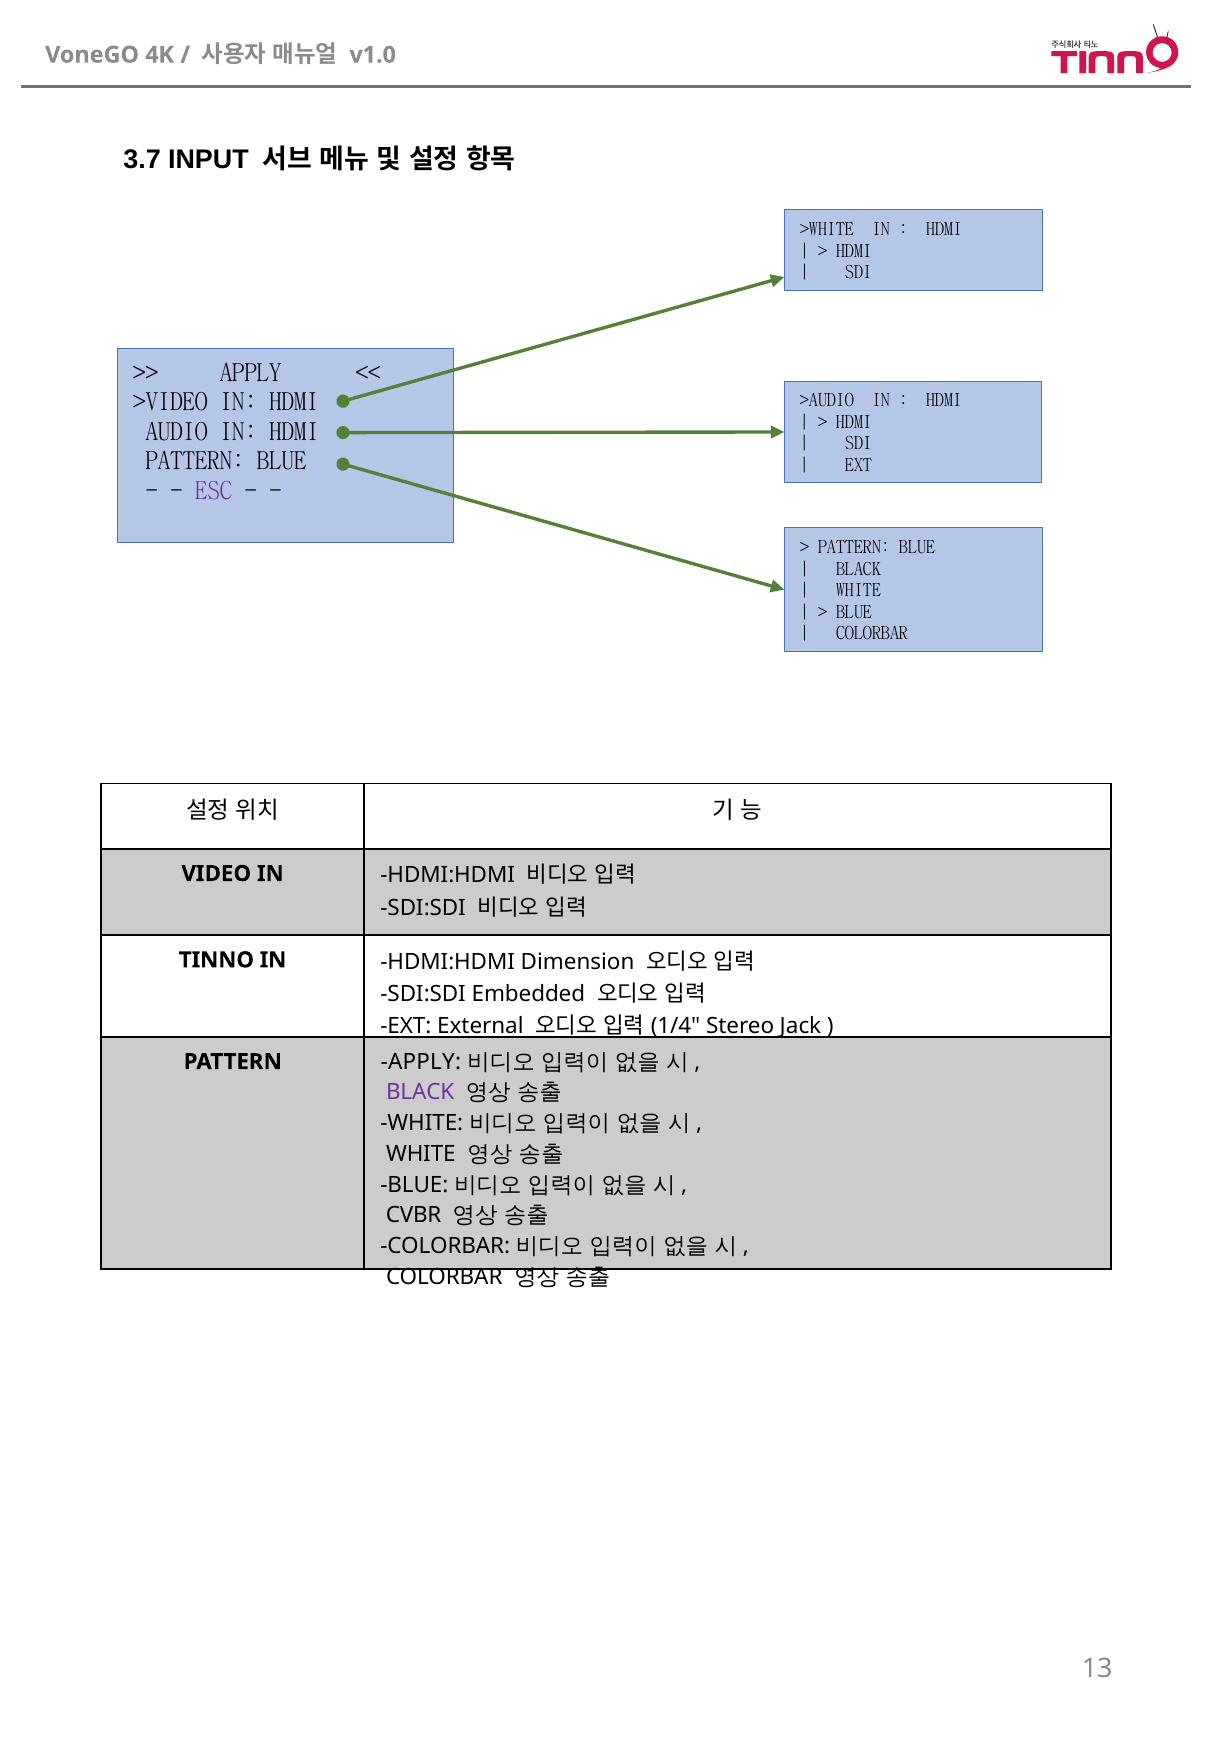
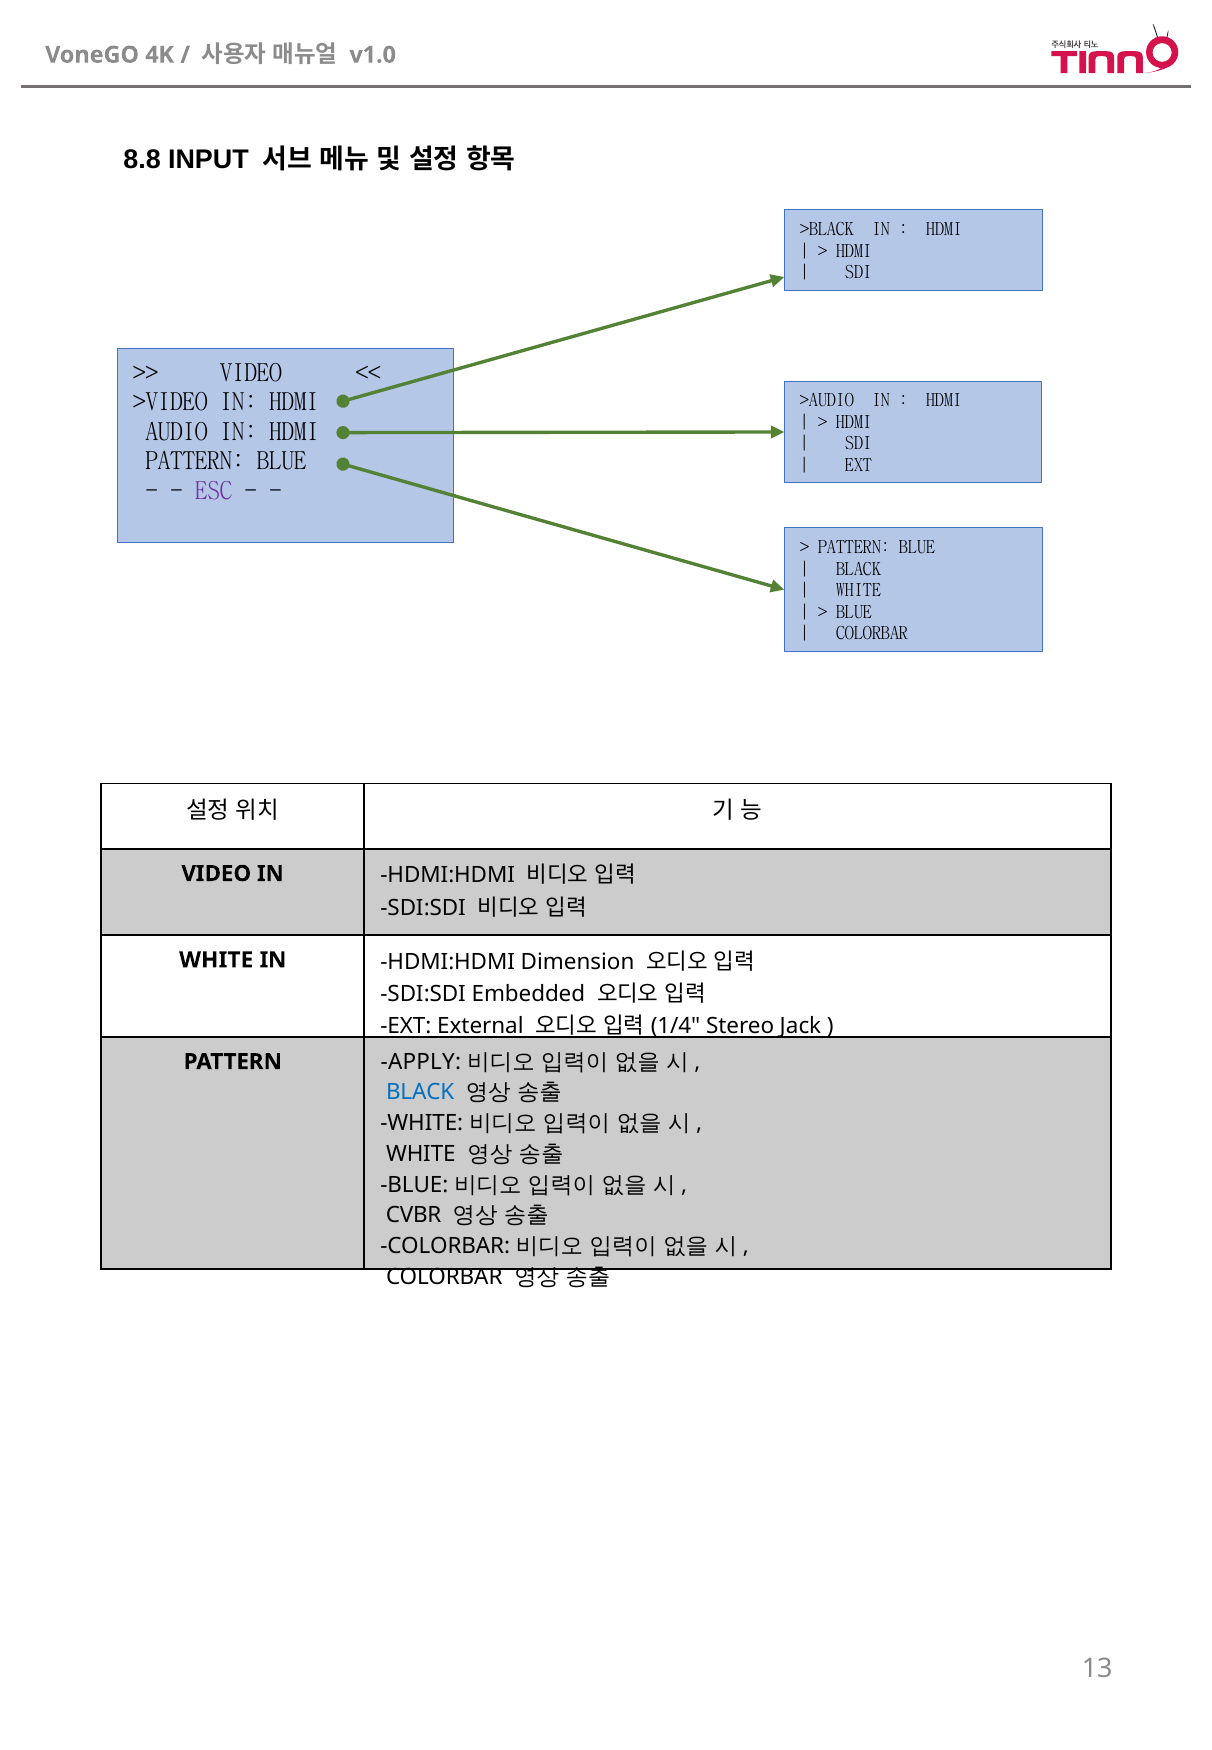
3.7: 3.7 -> 8.8 (142, 159)
>WHITE: >WHITE -> >BLACK (827, 230)
APPLY: APPLY -> VIDEO (251, 373)
TINNO: TINNO -> WHITE (216, 960)
BLACK colour: purple -> blue (420, 1093)
